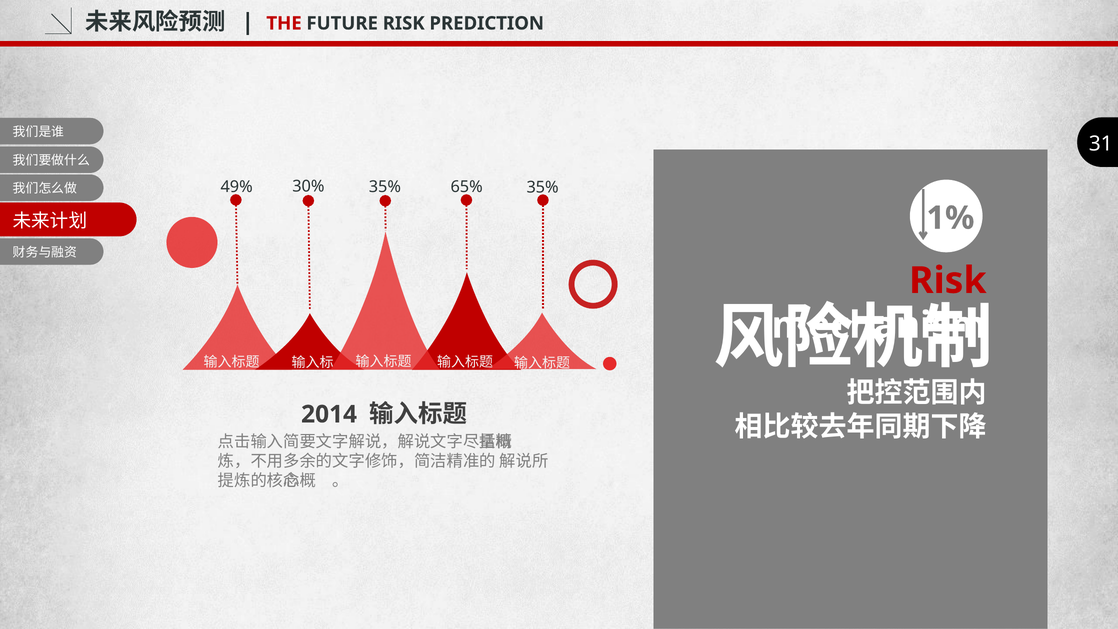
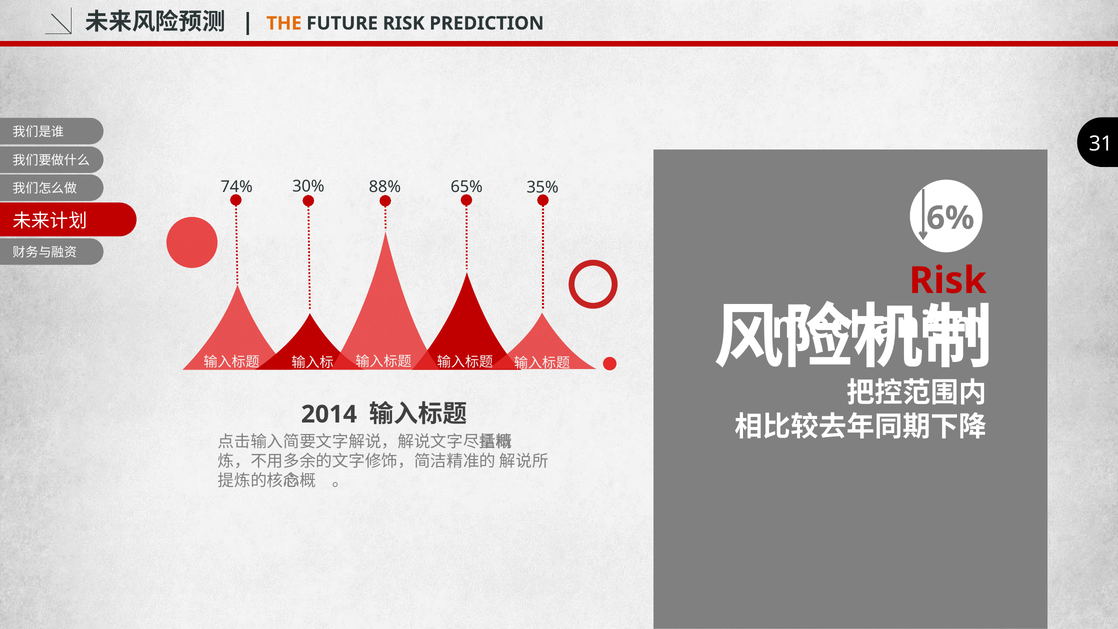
THE colour: red -> orange (284, 23)
35%: 35% -> 88% (385, 187)
49%: 49% -> 74% (237, 187)
1%: 1% -> 6% (950, 218)
